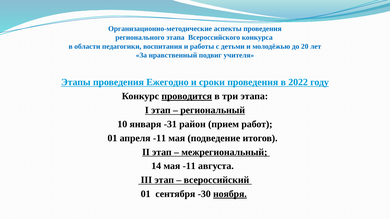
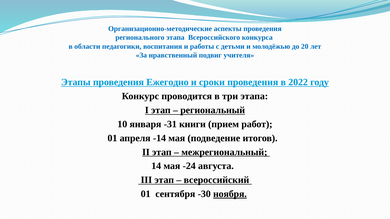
проводится underline: present -> none (187, 96)
район: район -> книги (192, 124)
апреля -11: -11 -> -14 (159, 138)
мая -11: -11 -> -24 (189, 166)
